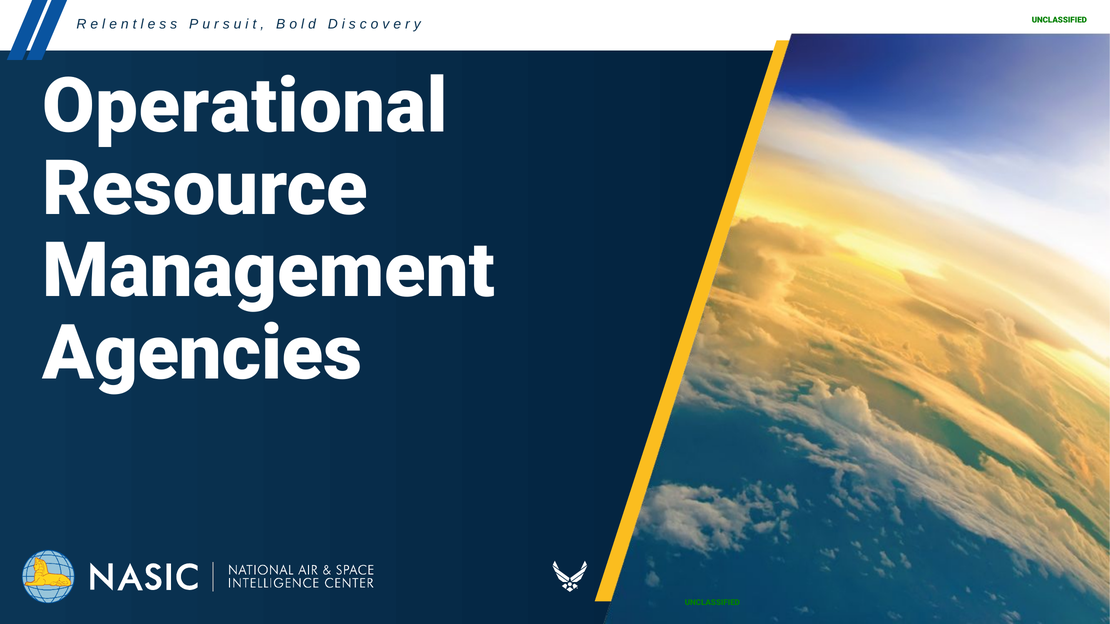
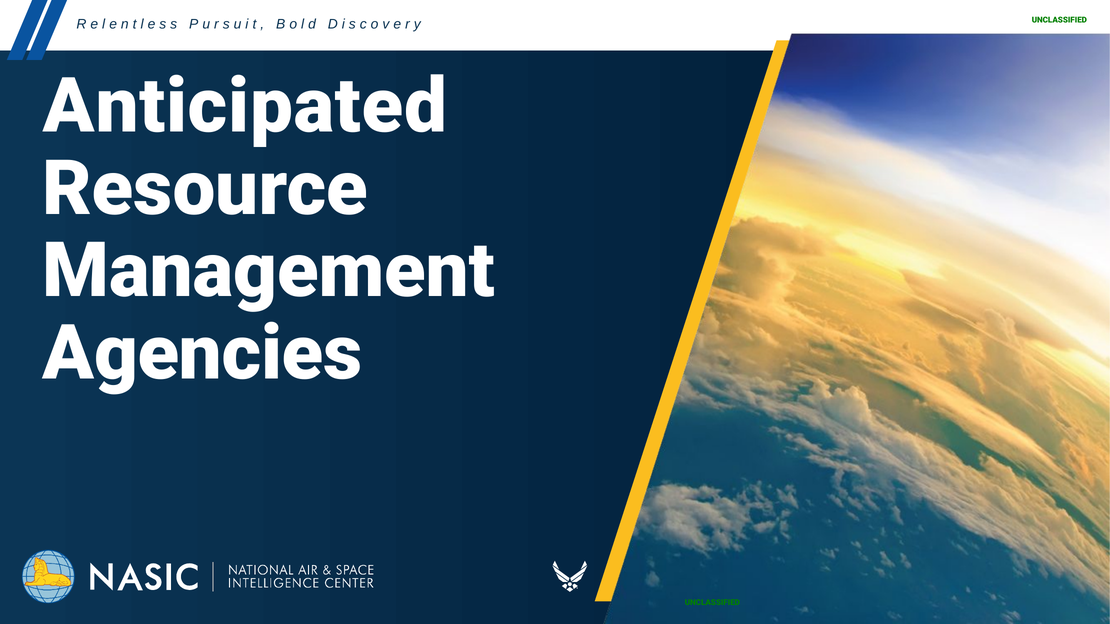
Operational: Operational -> Anticipated (245, 107)
